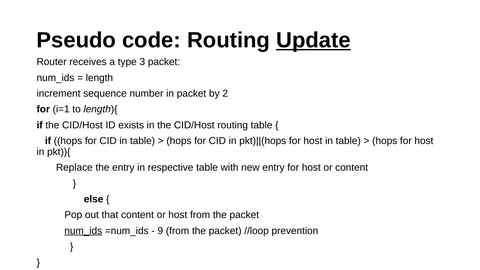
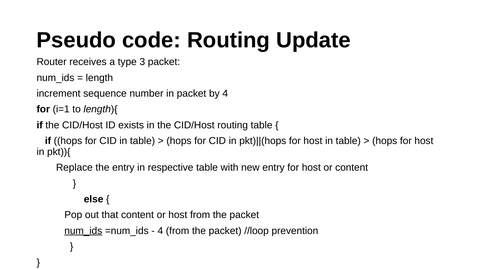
Update underline: present -> none (313, 40)
by 2: 2 -> 4 (225, 94)
9: 9 -> 4 (160, 231)
